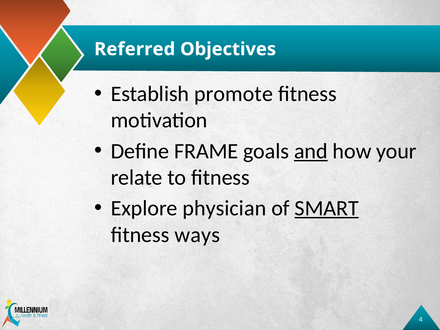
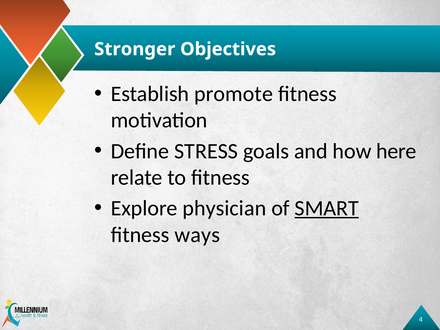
Referred: Referred -> Stronger (135, 49)
FRAME: FRAME -> STRESS (206, 151)
and underline: present -> none (311, 151)
your: your -> here (396, 151)
